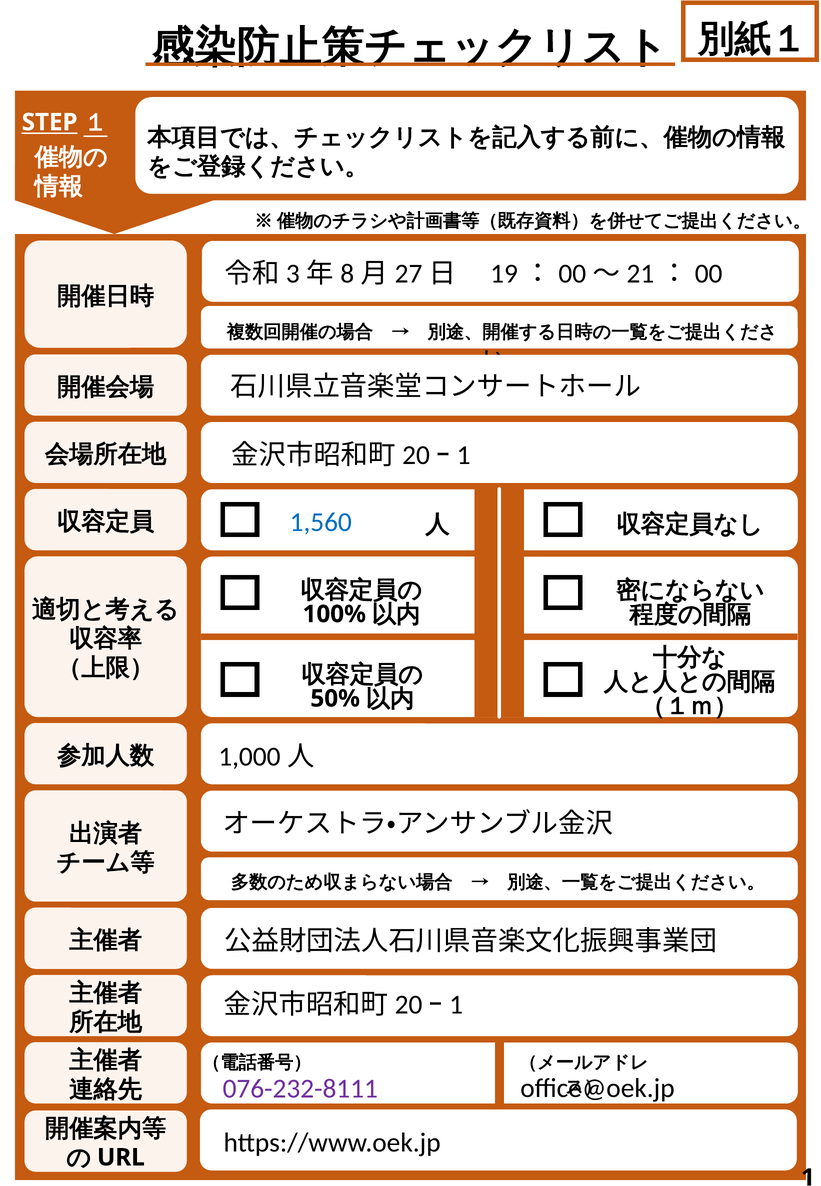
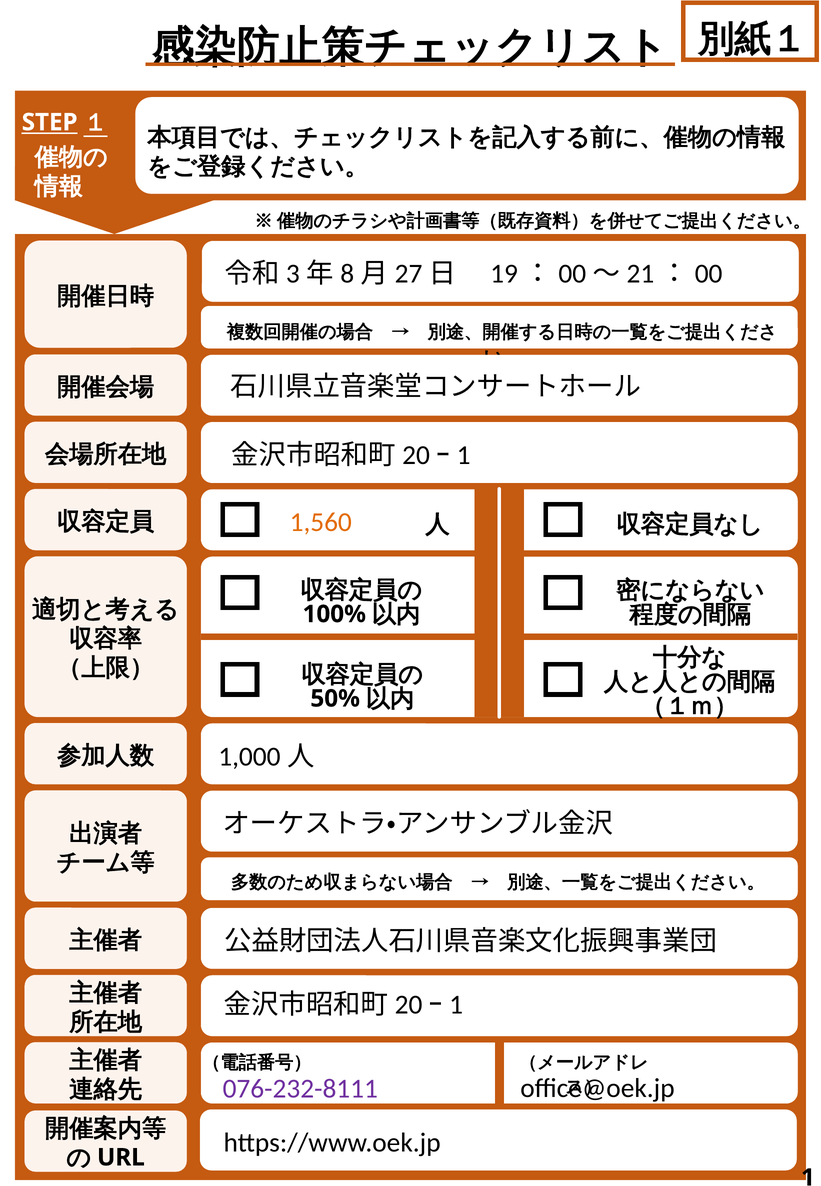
1,560 colour: blue -> orange (321, 522)
